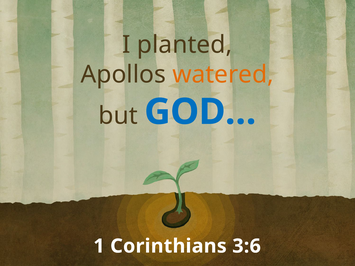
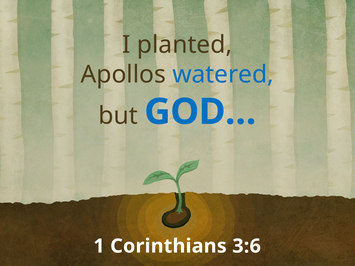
watered colour: orange -> blue (223, 74)
